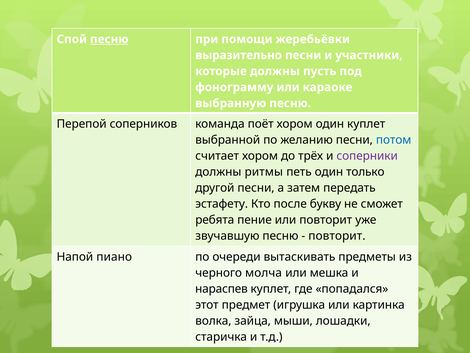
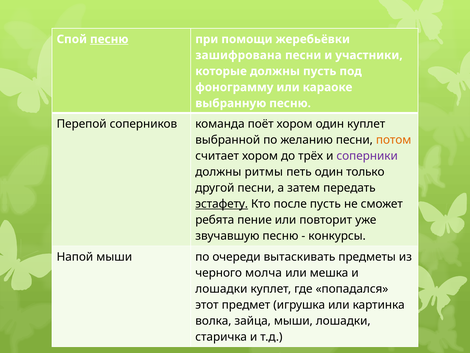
выразительно: выразительно -> зашифрована (239, 55)
потом colour: blue -> orange (394, 140)
эстафету underline: none -> present (222, 204)
после букву: букву -> пусть (325, 204)
повторит: повторит -> конкурсы (337, 236)
Напой пиано: пиано -> мыши (114, 256)
нараспев: нараспев -> лошадки (221, 288)
